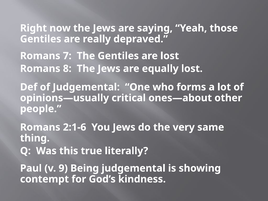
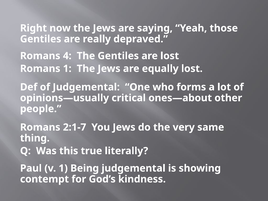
7: 7 -> 4 (67, 56)
Romans 8: 8 -> 1 (67, 69)
2:1-6: 2:1-6 -> 2:1-7 (75, 127)
v 9: 9 -> 1 (63, 168)
